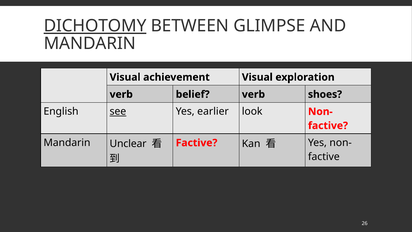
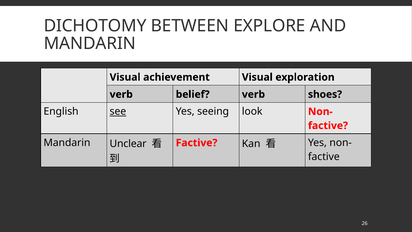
DICHOTOMY underline: present -> none (95, 26)
GLIMPSE: GLIMPSE -> EXPLORE (269, 26)
earlier: earlier -> seeing (213, 111)
